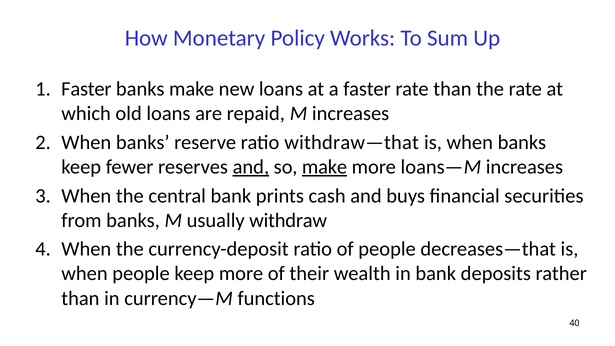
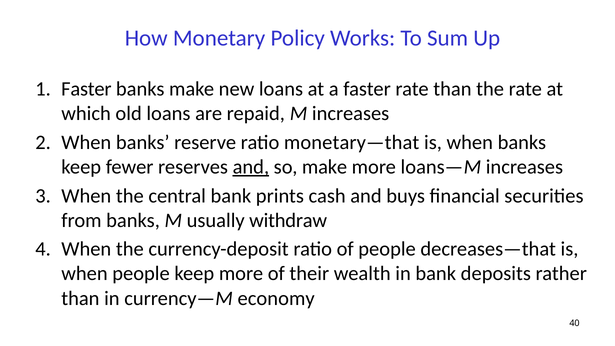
withdraw—that: withdraw—that -> monetary—that (352, 142)
make underline: present -> none (325, 167)
functions: functions -> economy (276, 298)
